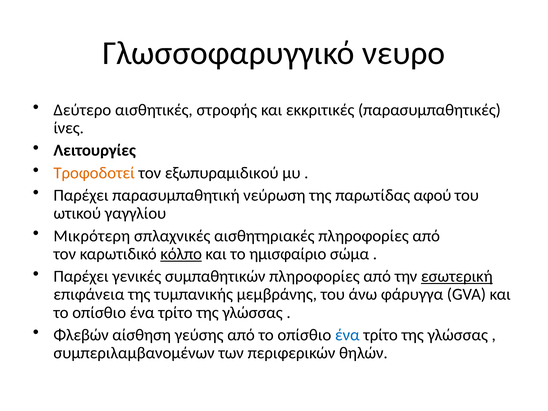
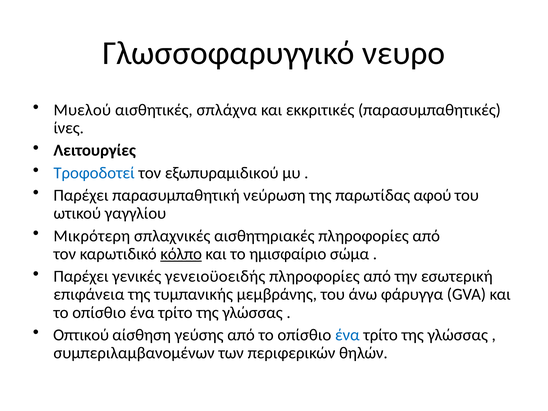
Δεύτερο: Δεύτερο -> Μυελού (82, 110)
στροφής: στροφής -> σπλάχνα (227, 110)
Τροφοδοτεί colour: orange -> blue (94, 173)
συμπαθητικών: συμπαθητικών -> γενειοϋοειδής (215, 276)
εσωτερική underline: present -> none (457, 276)
Φλεβών: Φλεβών -> Οπτικού (81, 335)
